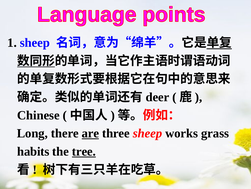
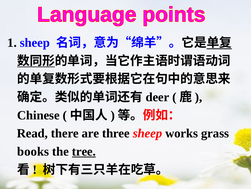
Long: Long -> Read (32, 133)
are underline: present -> none (90, 133)
habits: habits -> books (33, 151)
